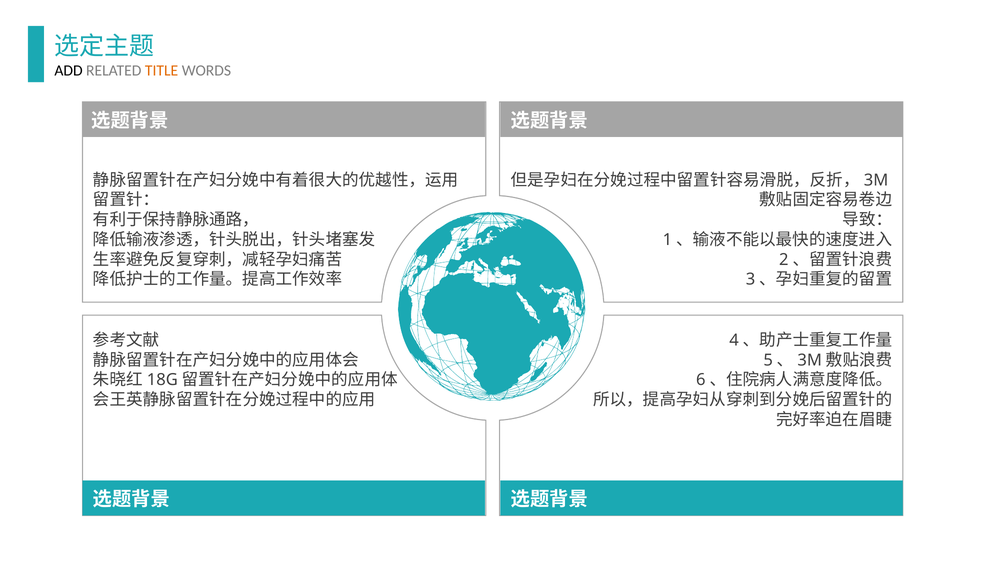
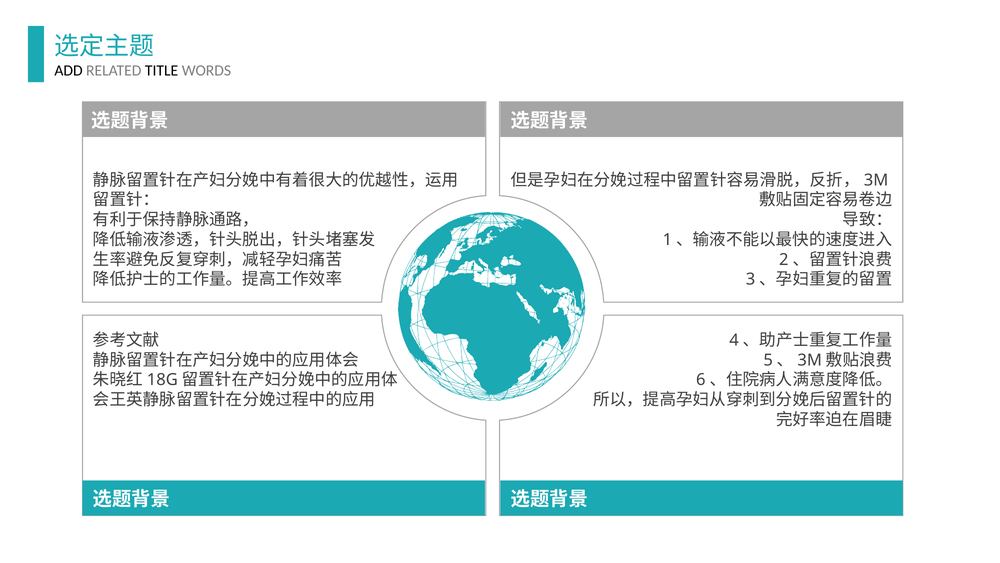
TITLE colour: orange -> black (162, 71)
